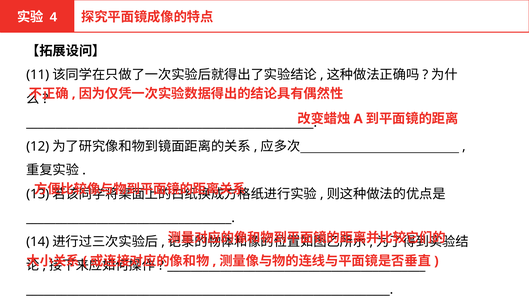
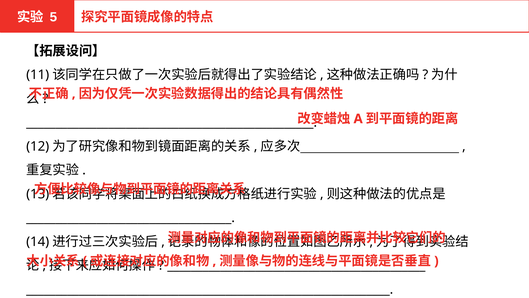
4: 4 -> 5 (53, 17)
